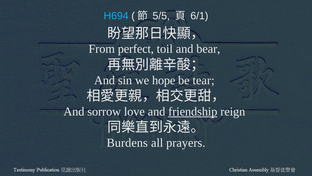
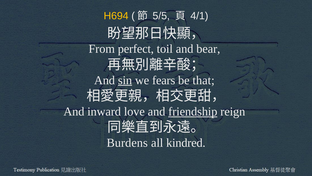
H694 colour: light blue -> yellow (116, 16)
6/1: 6/1 -> 4/1 (199, 16)
sin underline: none -> present (125, 80)
hope: hope -> fears (164, 80)
tear: tear -> that (204, 80)
sorrow: sorrow -> inward (104, 111)
prayers: prayers -> kindred (186, 142)
